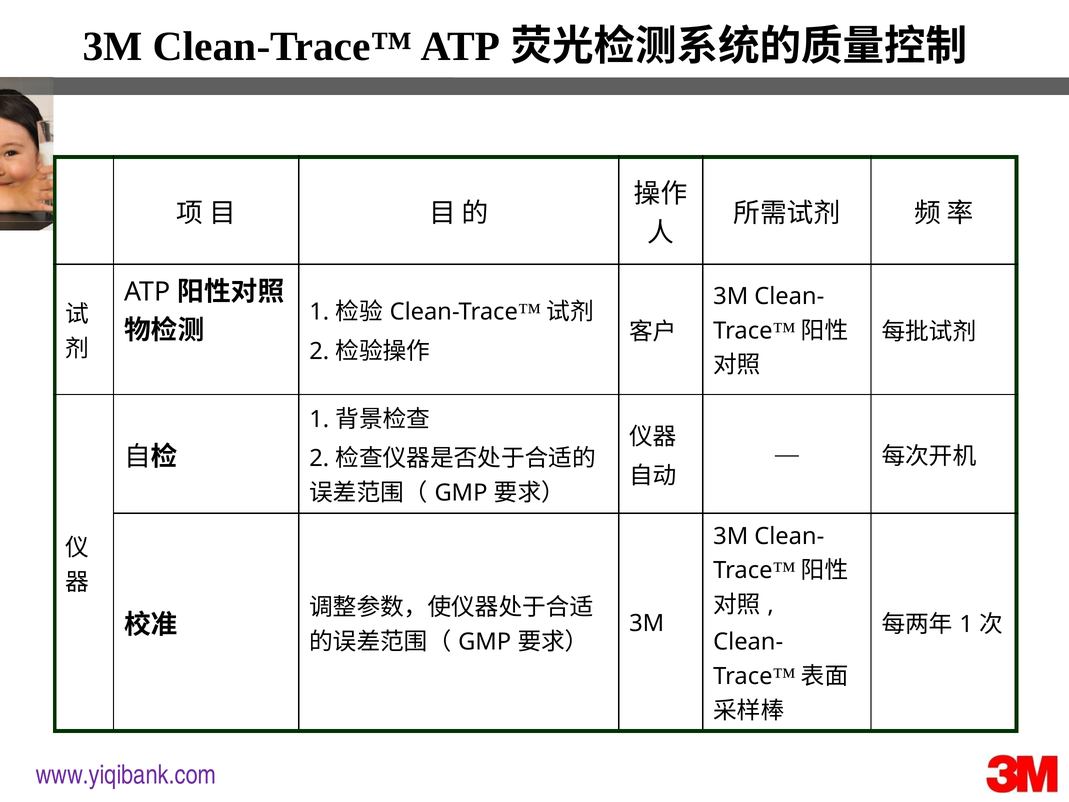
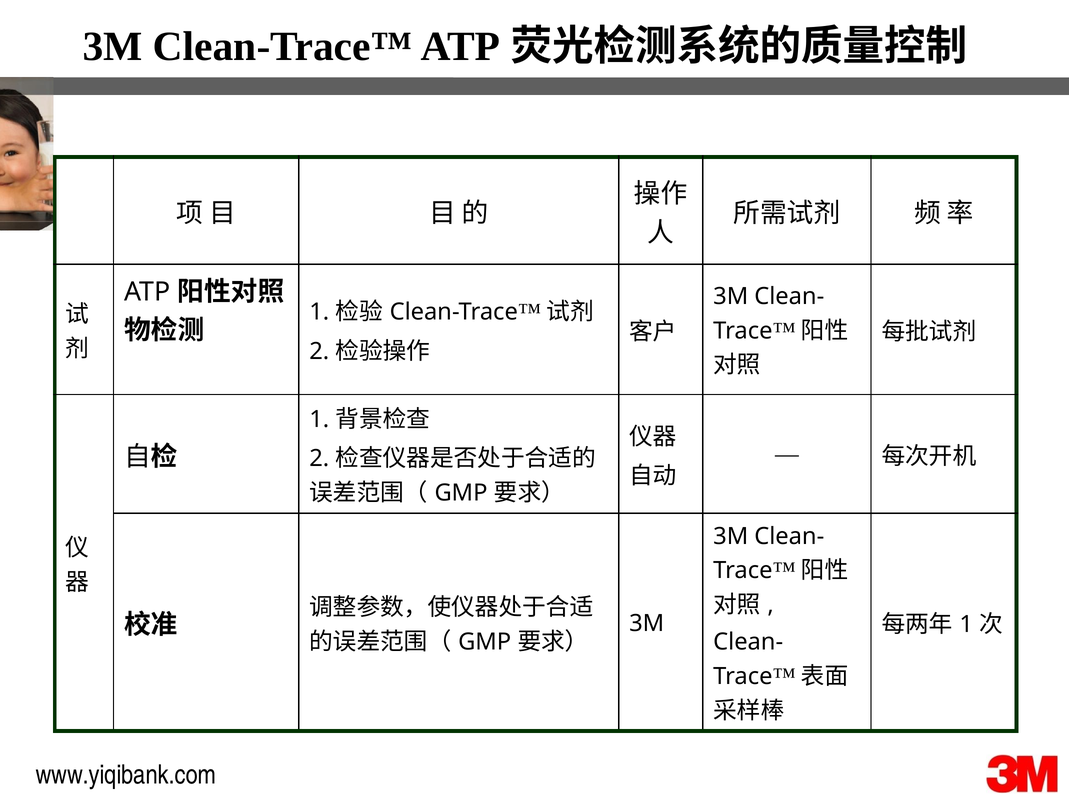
www.yiqibank.com colour: purple -> black (126, 775)
